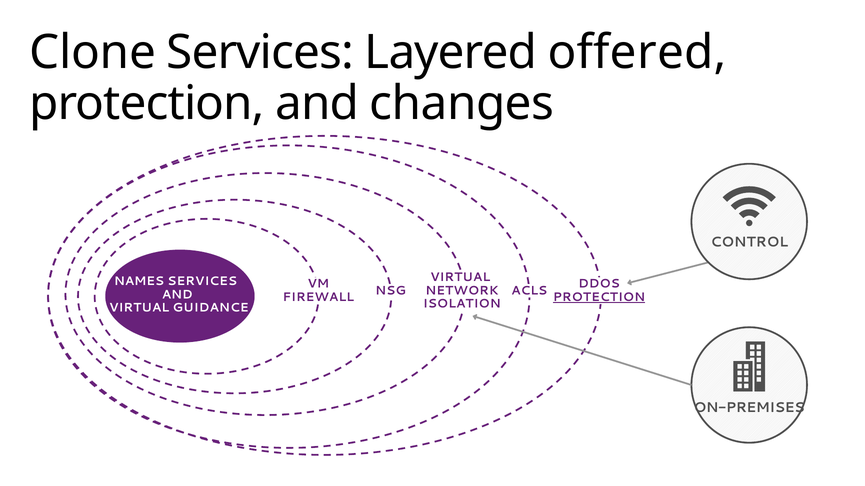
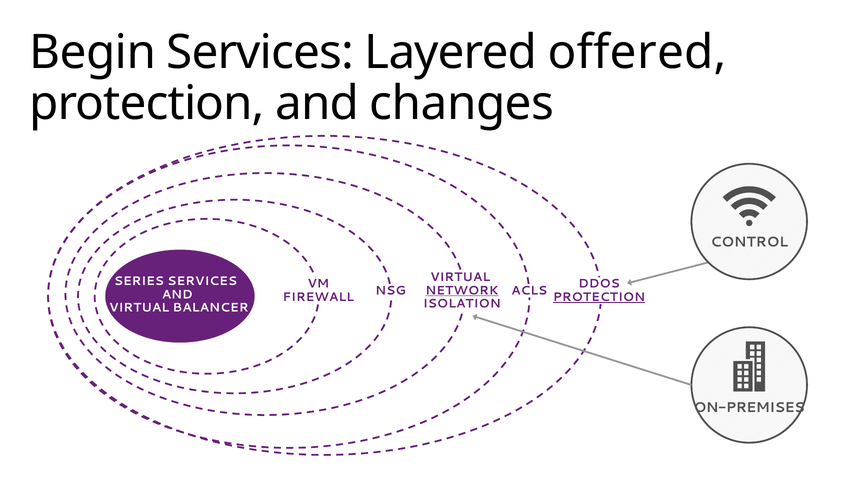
Clone: Clone -> Begin (93, 52)
NAMES: NAMES -> SERIES (139, 281)
NETWORK underline: none -> present (462, 291)
GUIDANCE: GUIDANCE -> BALANCER (211, 308)
